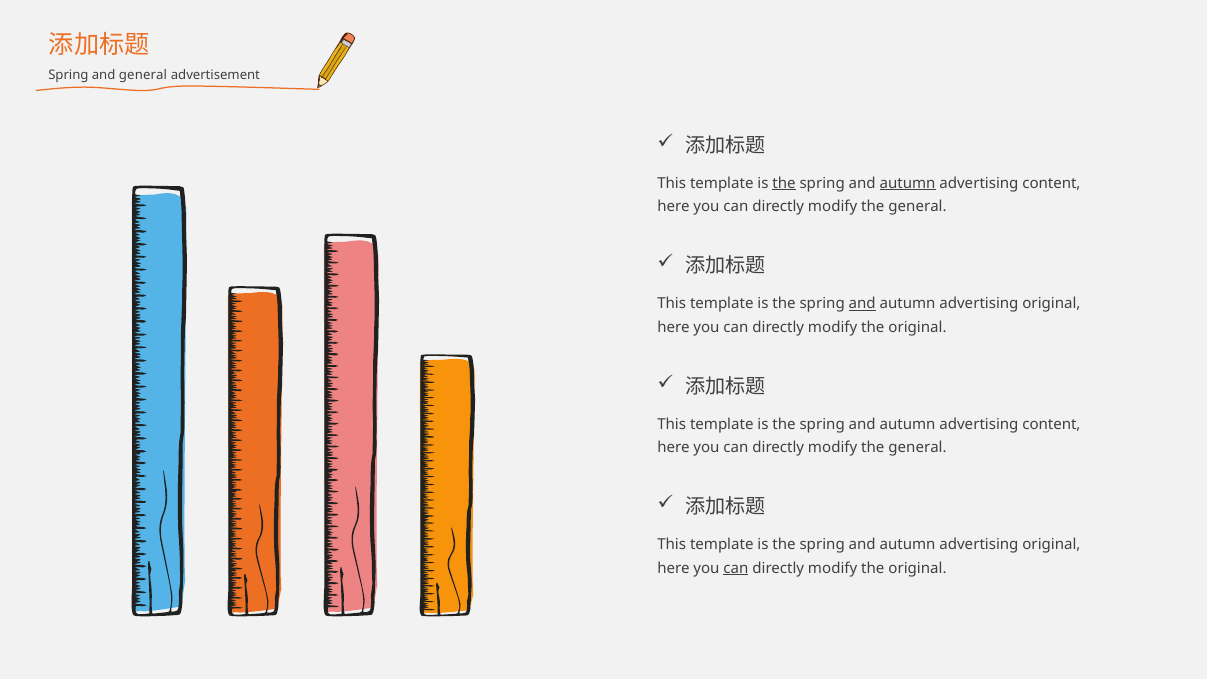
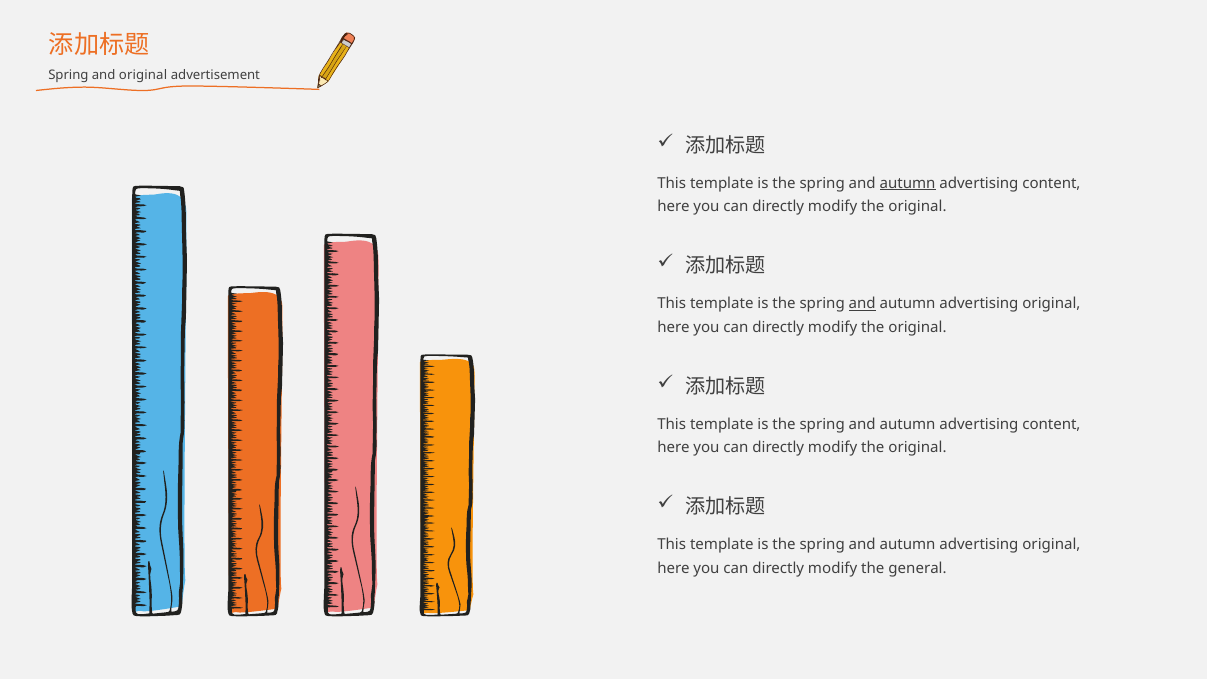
and general: general -> original (143, 75)
the underline: present -> none (784, 183)
general: general -> original (918, 207)
general: general -> original (918, 448)
can underline: present -> none (736, 568)
original: original -> general (918, 568)
